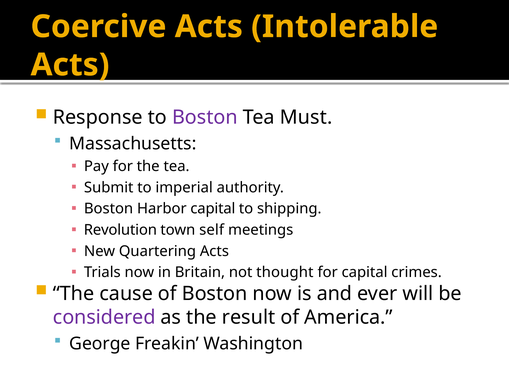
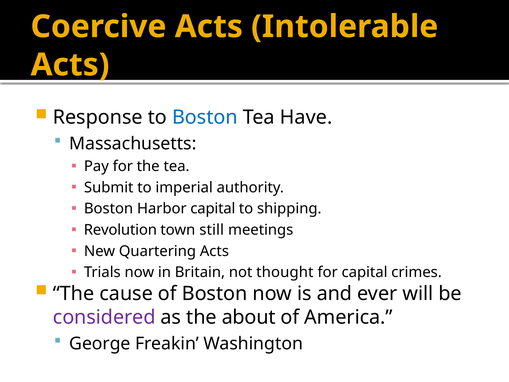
Boston colour: purple -> blue (205, 117)
Must: Must -> Have (306, 117)
self: self -> still (212, 230)
result: result -> about (249, 317)
